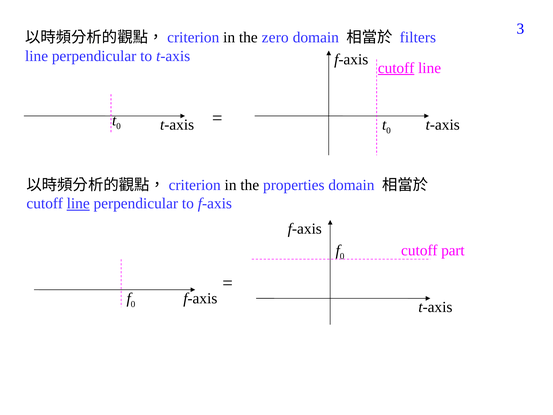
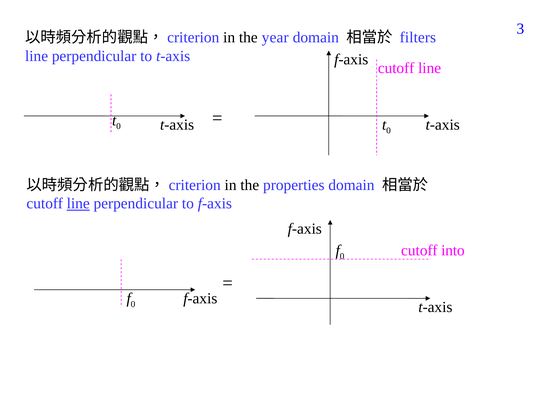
zero: zero -> year (275, 37)
cutoff underline: present -> none (396, 68)
part: part -> into (453, 250)
